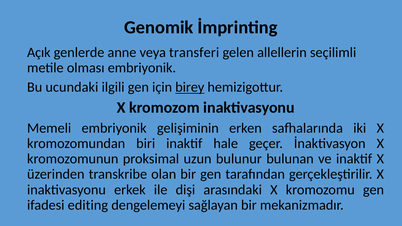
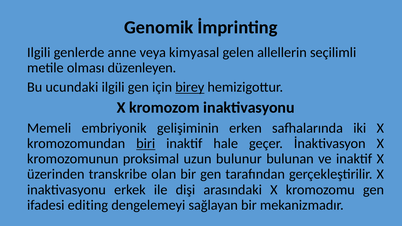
Açık: Açık -> Ilgili (39, 52)
transferi: transferi -> kimyasal (194, 52)
olması embriyonik: embriyonik -> düzenleyen (142, 68)
biri underline: none -> present (146, 144)
